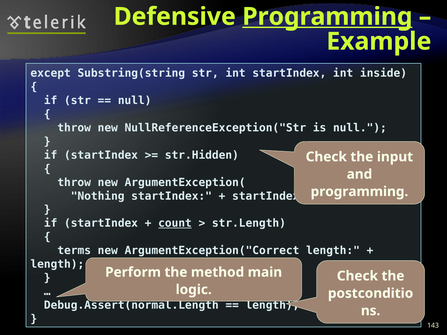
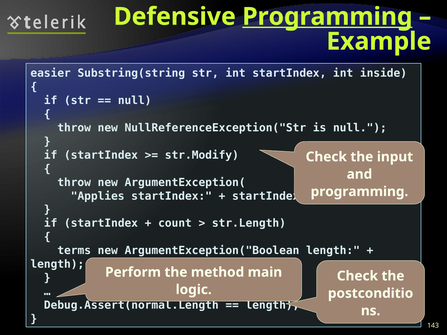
except: except -> easier (51, 73)
str.Hidden: str.Hidden -> str.Modify (202, 155)
Nothing: Nothing -> Applies (98, 196)
count underline: present -> none (175, 223)
ArgumentException("Correct: ArgumentException("Correct -> ArgumentException("Boolean (212, 251)
